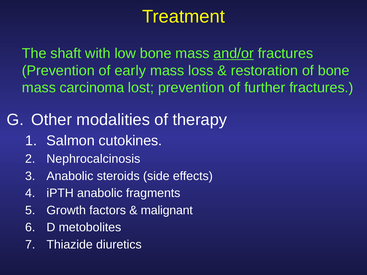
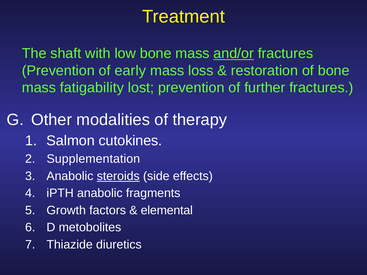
carcinoma: carcinoma -> fatigability (92, 88)
Nephrocalcinosis: Nephrocalcinosis -> Supplementation (93, 159)
steroids underline: none -> present (118, 176)
malignant: malignant -> elemental (167, 210)
